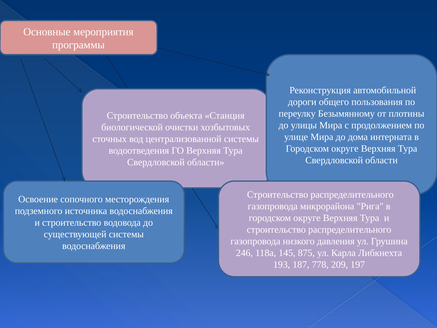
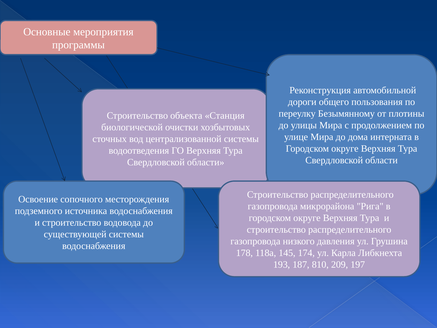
246: 246 -> 178 (244, 253)
875: 875 -> 174 (306, 253)
778: 778 -> 810 (320, 264)
